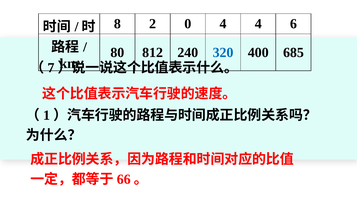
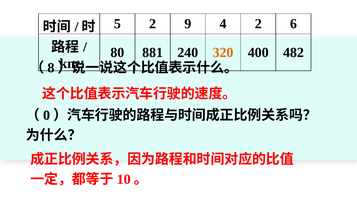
8: 8 -> 5 (117, 24)
0: 0 -> 9 (188, 24)
4 4: 4 -> 2 (258, 24)
812: 812 -> 881 (153, 52)
320 colour: blue -> orange (223, 52)
685: 685 -> 482 (293, 52)
7: 7 -> 8 (51, 68)
1: 1 -> 0 (47, 115)
66: 66 -> 10 (124, 179)
